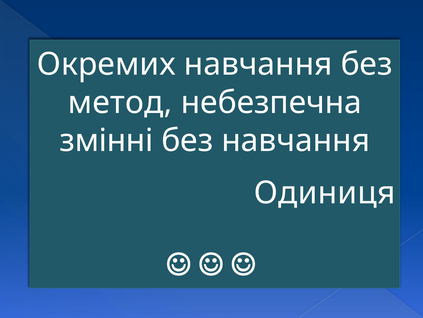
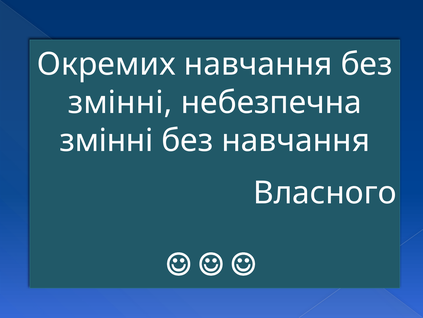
метод: метод -> змінні (120, 102)
Одиниця: Одиниця -> Власного (325, 193)
